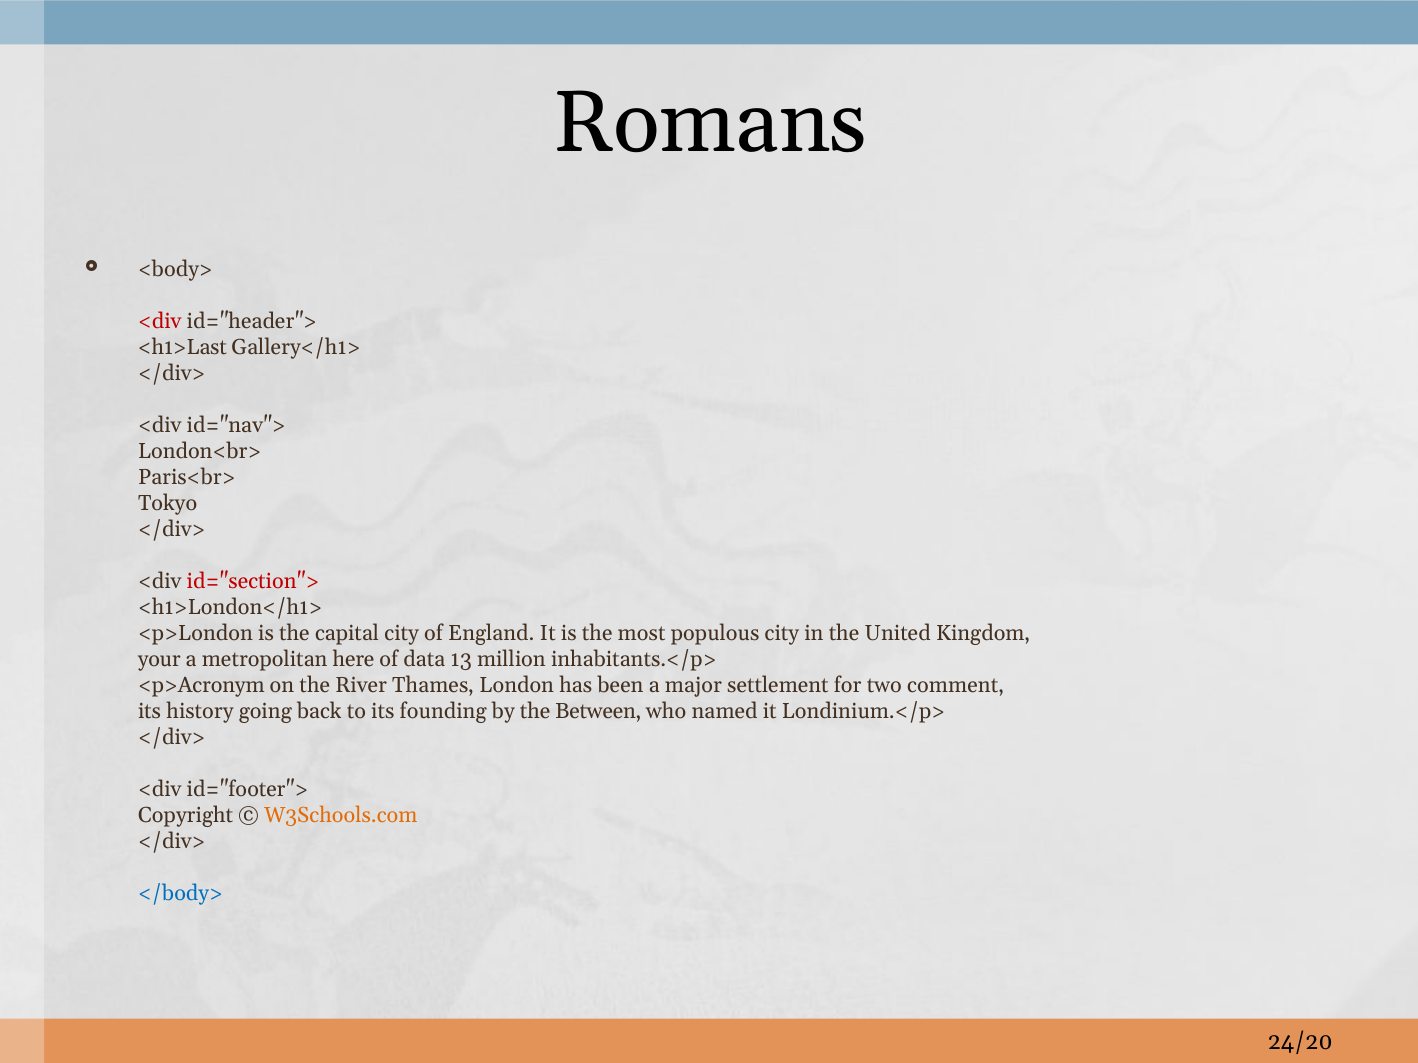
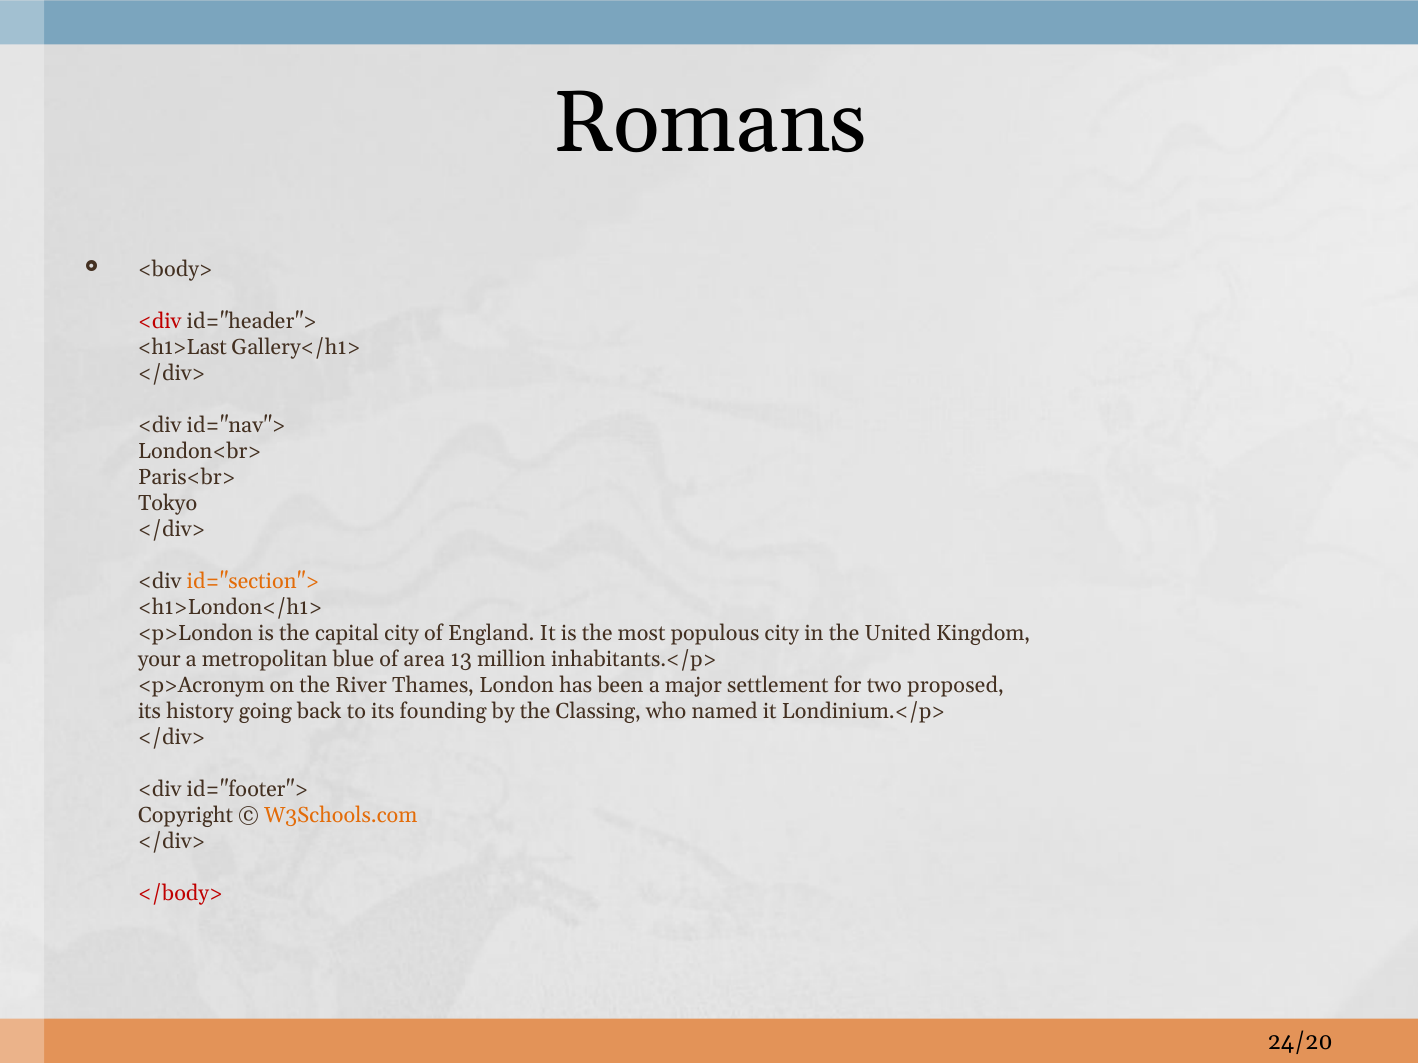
id="section"> colour: red -> orange (253, 582)
here: here -> blue (353, 660)
data: data -> area (424, 660)
comment: comment -> proposed (956, 686)
Between: Between -> Classing (598, 712)
</body> colour: blue -> red (181, 894)
